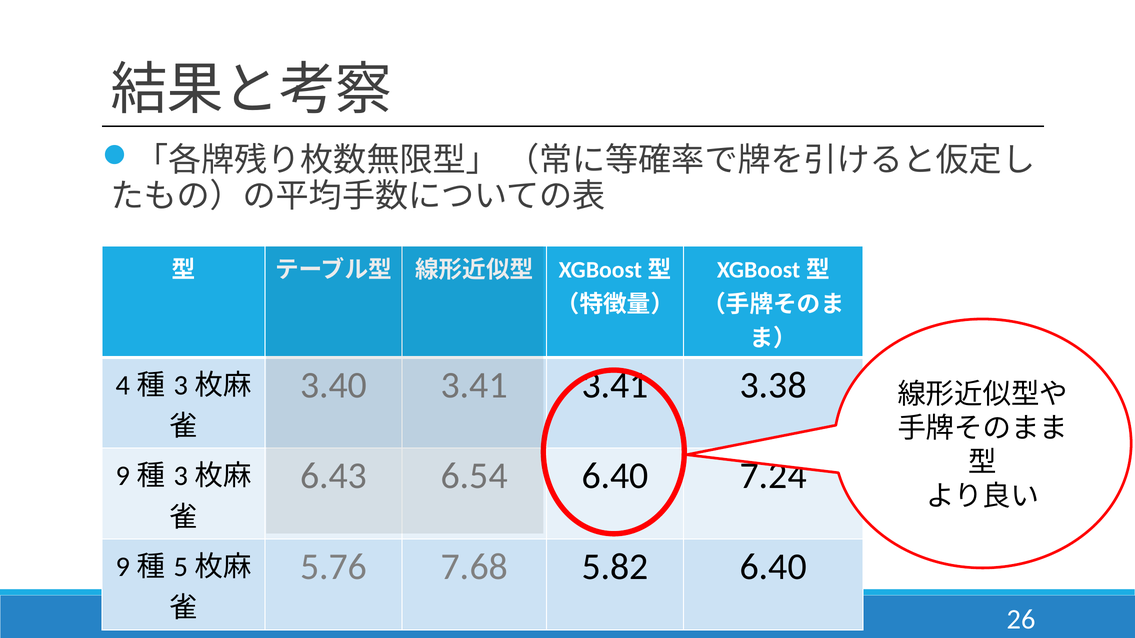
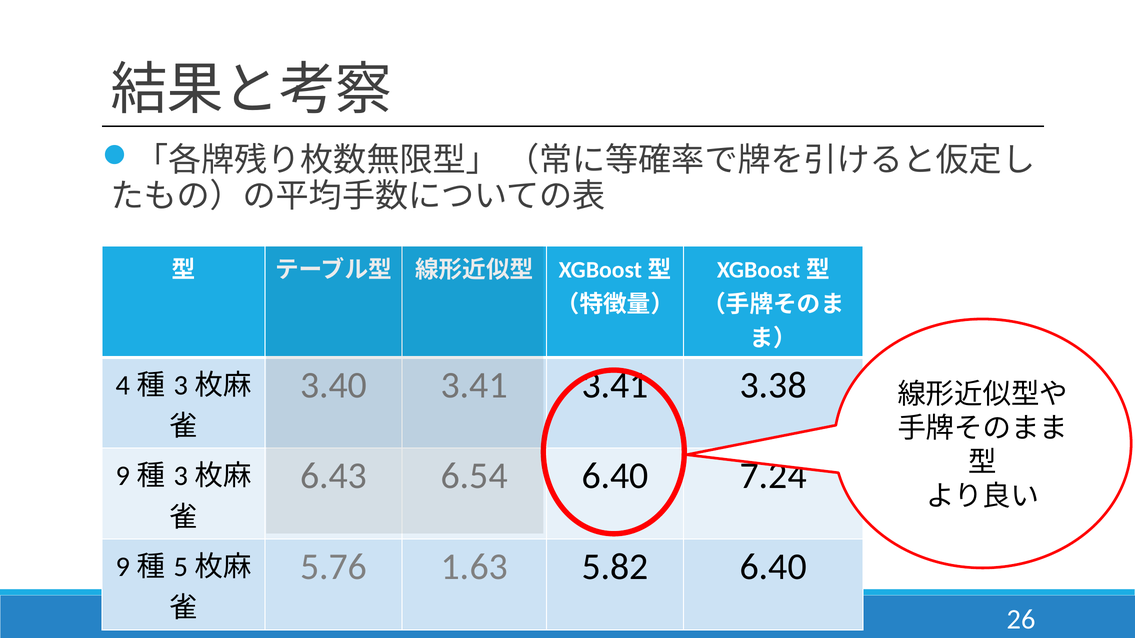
7.68: 7.68 -> 1.63 (474, 567)
